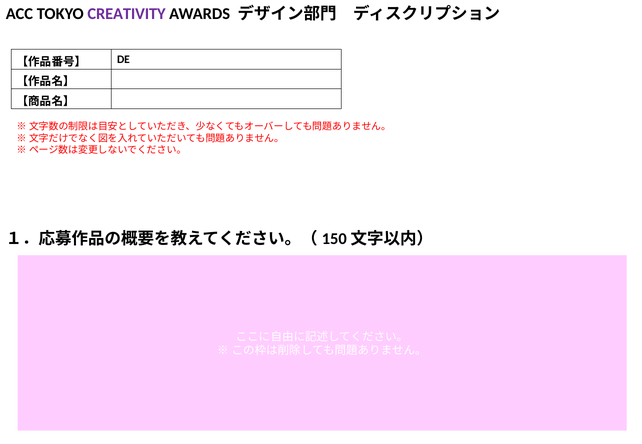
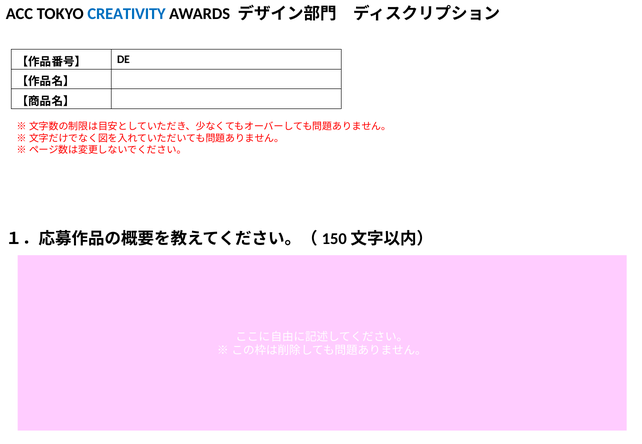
CREATIVITY colour: purple -> blue (127, 14)
